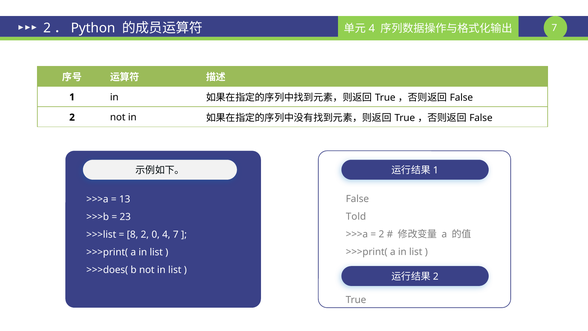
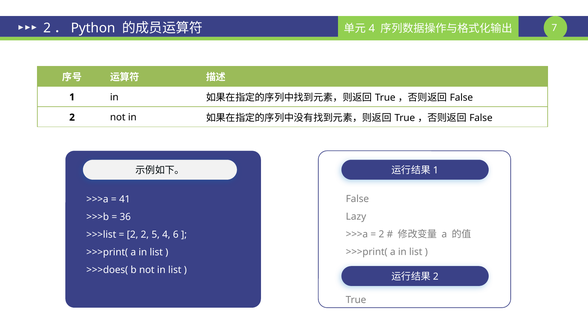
13: 13 -> 41 (125, 199)
Told: Told -> Lazy (356, 216)
23: 23 -> 36 (125, 217)
8: 8 -> 2 (133, 234)
0: 0 -> 5 (156, 234)
4 7: 7 -> 6 (176, 234)
